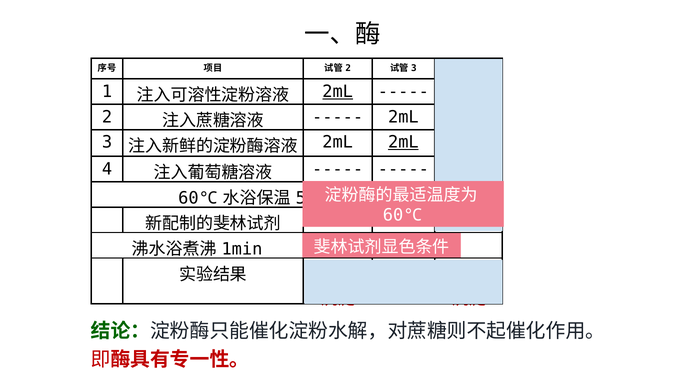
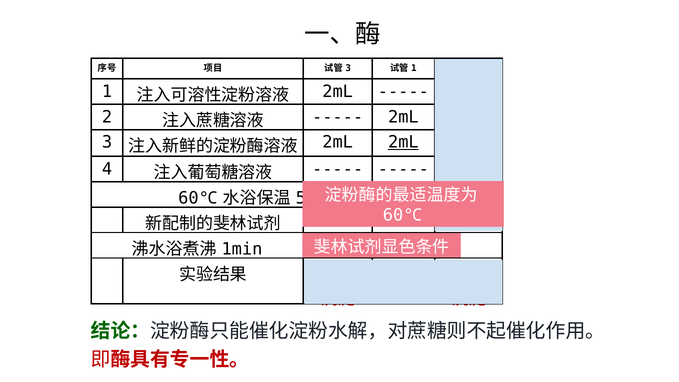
2: 2 -> 3 (348, 68)
3: 3 -> 1 (414, 68)
2mL underline: present -> none (338, 91)
